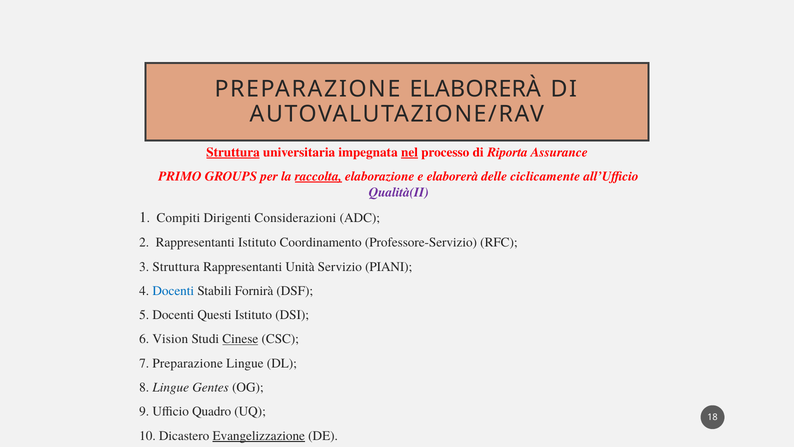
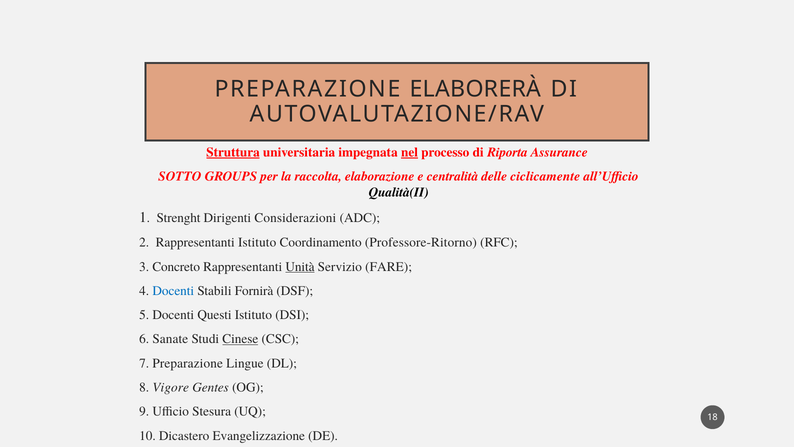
PRIMO: PRIMO -> SOTTO (180, 176)
raccolta underline: present -> none (318, 176)
e elaborerà: elaborerà -> centralità (453, 176)
Qualità(II colour: purple -> black (399, 192)
Compiti: Compiti -> Strenght (178, 218)
Professore-Servizio: Professore-Servizio -> Professore-Ritorno (421, 242)
3 Struttura: Struttura -> Concreto (176, 266)
Unità underline: none -> present (300, 266)
PIANI: PIANI -> FARE (389, 266)
Vision: Vision -> Sanate (170, 339)
8 Lingue: Lingue -> Vigore (171, 387)
Quadro: Quadro -> Stesura (212, 411)
Evangelizzazione underline: present -> none (259, 435)
